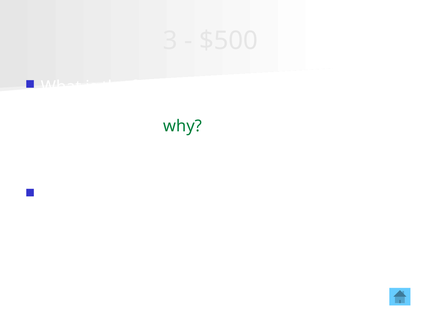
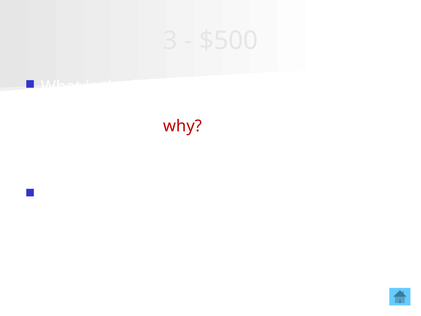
why colour: green -> red (183, 126)
